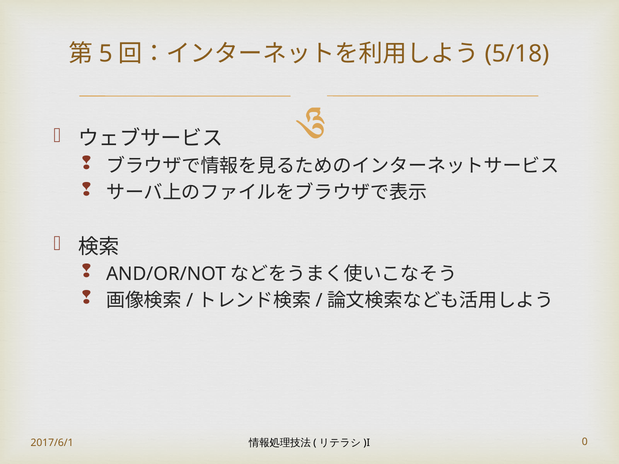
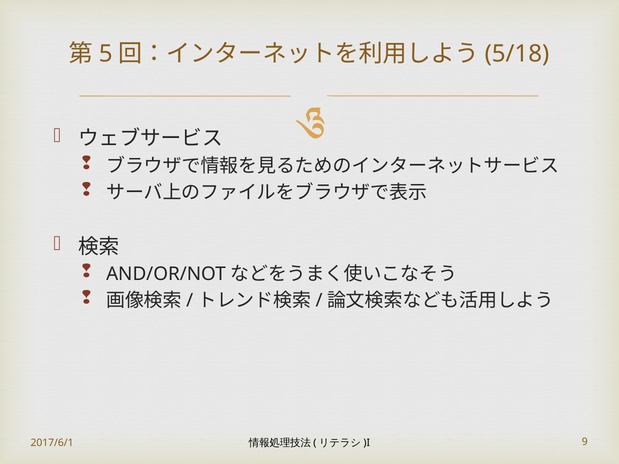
0: 0 -> 9 (585, 442)
